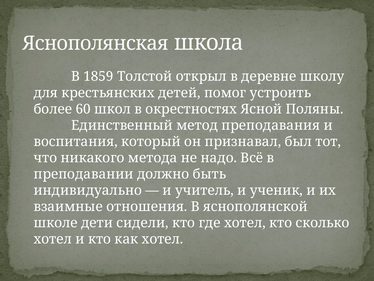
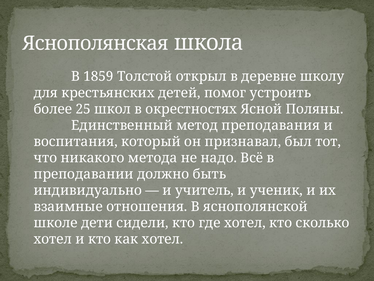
60: 60 -> 25 (83, 109)
